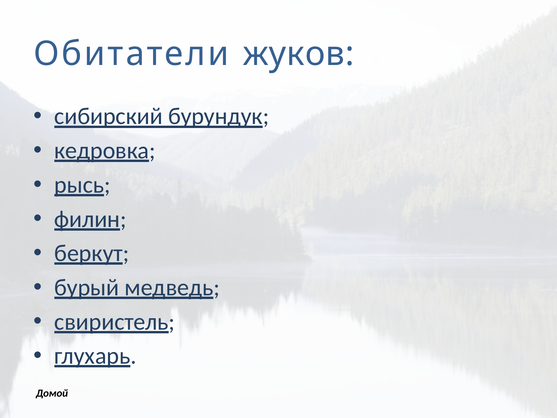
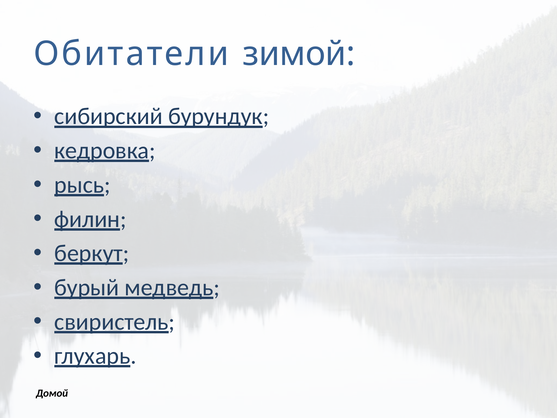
жуков: жуков -> зимой (299, 54)
